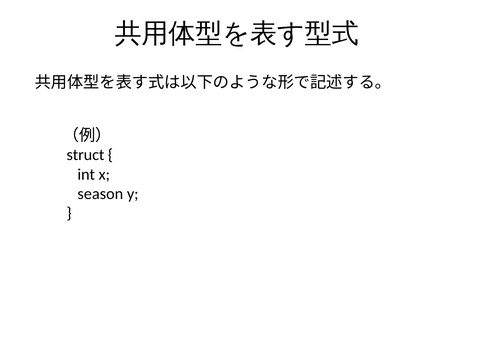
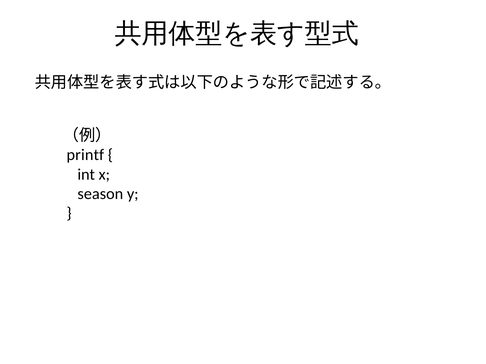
struct: struct -> printf (85, 155)
